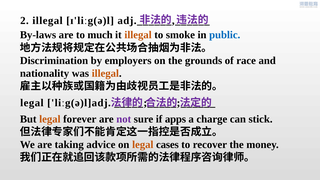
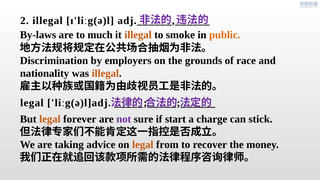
public colour: blue -> orange (225, 35)
apps: apps -> start (175, 119)
cases: cases -> from (167, 145)
